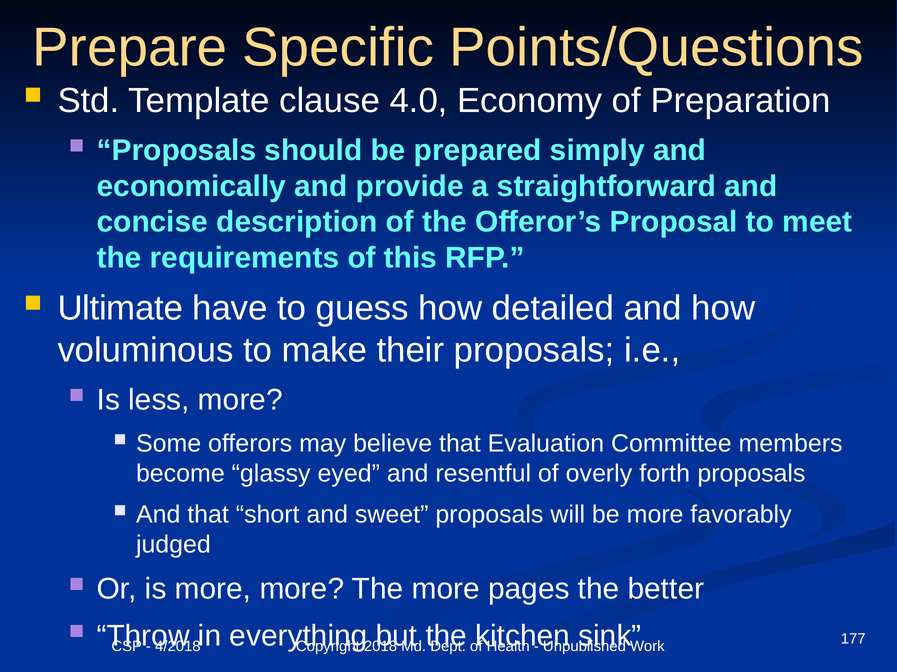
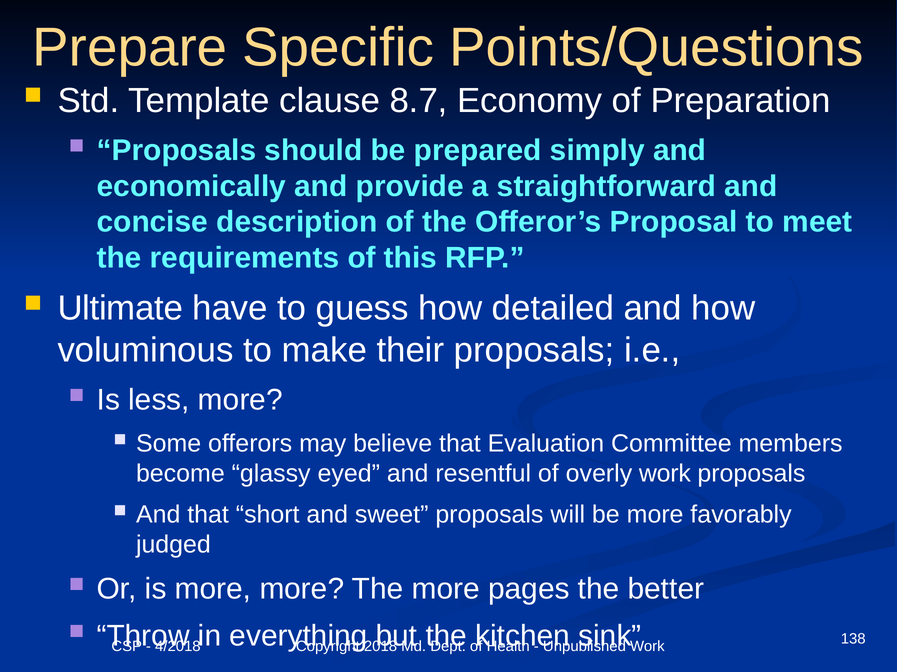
4.0: 4.0 -> 8.7 (419, 101)
overly forth: forth -> work (665, 474)
177: 177 -> 138 (853, 640)
